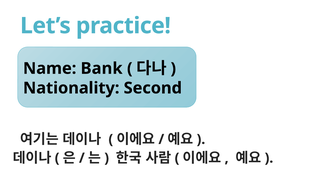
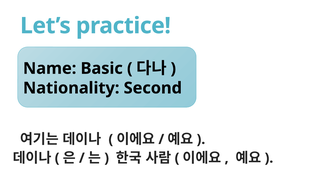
Bank: Bank -> Basic (102, 68)
